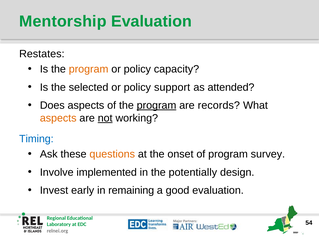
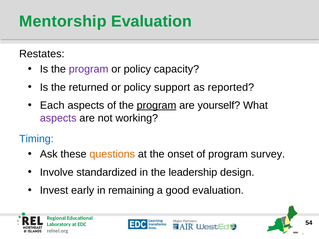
program colour: orange -> purple (89, 69)
selected: selected -> returned (89, 87)
attended: attended -> reported (231, 87)
Does: Does -> Each (52, 105)
records: records -> yourself (219, 105)
aspects colour: orange -> purple (58, 118)
not underline: present -> none (105, 118)
implemented: implemented -> standardized (107, 172)
potentially: potentially -> leadership (193, 172)
